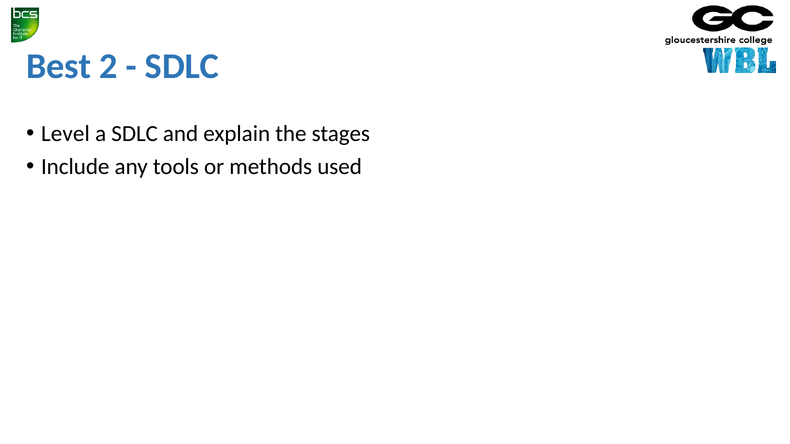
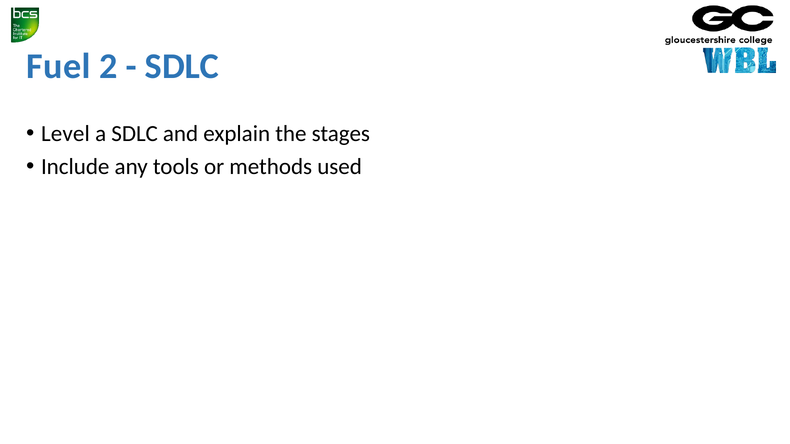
Best: Best -> Fuel (58, 66)
